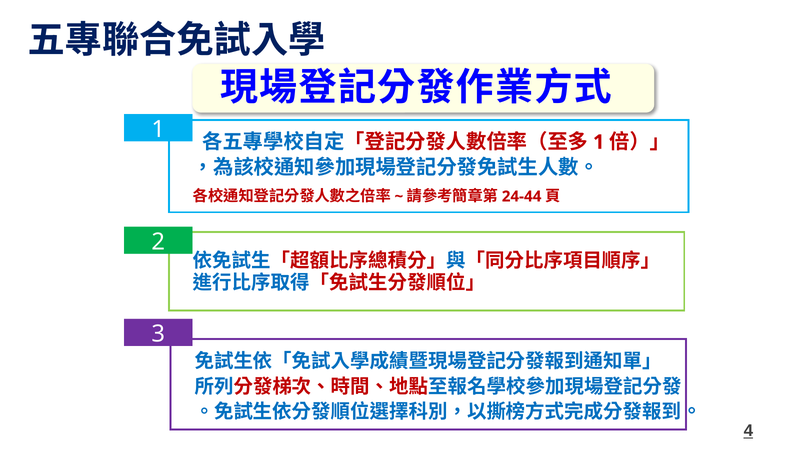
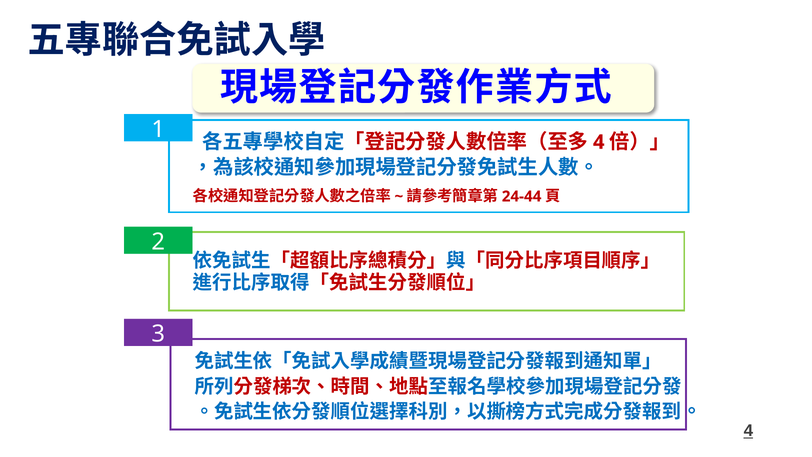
1: 1 -> 4 (599, 142)
